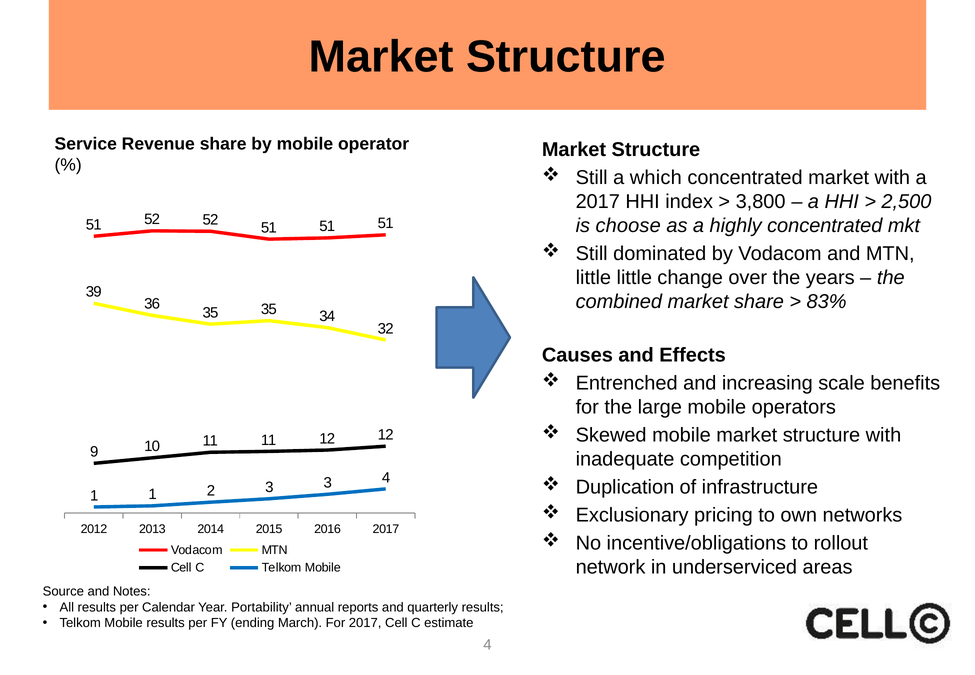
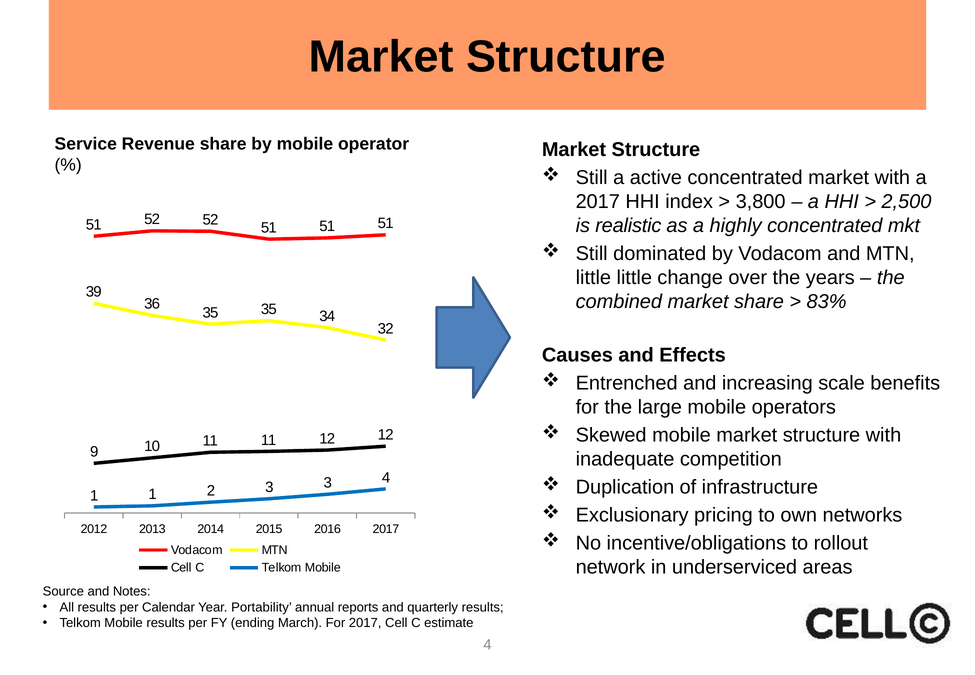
which: which -> active (656, 178)
choose: choose -> realistic (628, 226)
